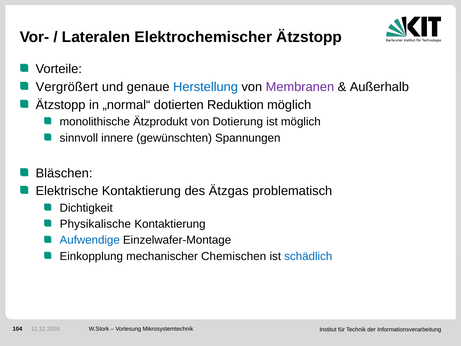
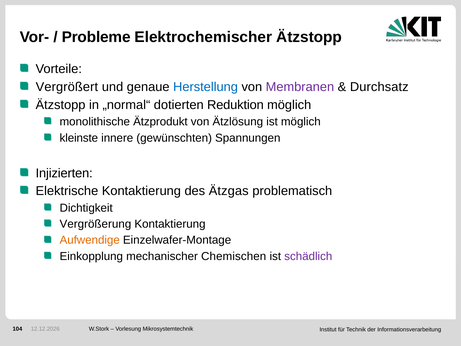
Lateralen: Lateralen -> Probleme (96, 37)
Außerhalb: Außerhalb -> Durchsatz (379, 87)
Dotierung: Dotierung -> Ätzlösung (238, 122)
sinnvoll: sinnvoll -> kleinste (79, 138)
Bläschen: Bläschen -> Injizierten (64, 173)
Physikalische: Physikalische -> Vergrößerung (95, 224)
Aufwendige colour: blue -> orange (90, 240)
schädlich colour: blue -> purple (308, 256)
